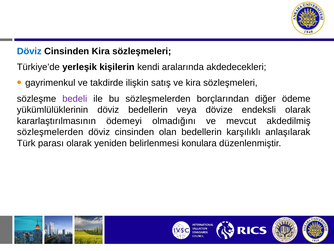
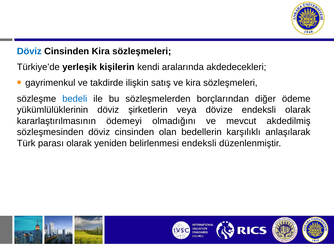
bedeli colour: purple -> blue (75, 98)
döviz bedellerin: bedellerin -> şirketlerin (148, 110)
sözleşmelerden: sözleşmelerden -> sözleşmesinden (50, 132)
belirlenmesi konulara: konulara -> endeksli (199, 143)
